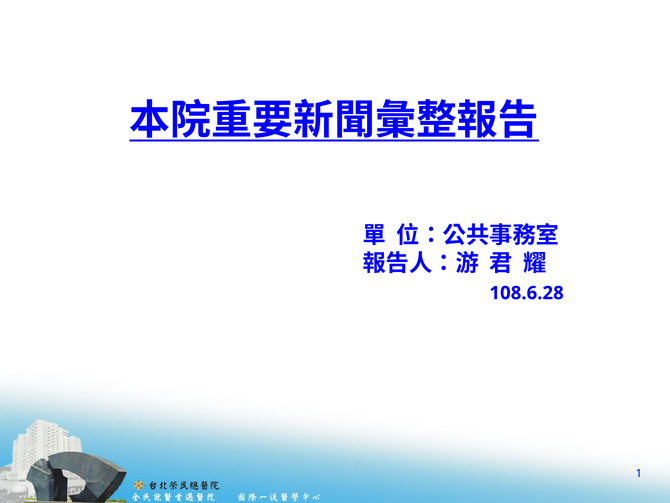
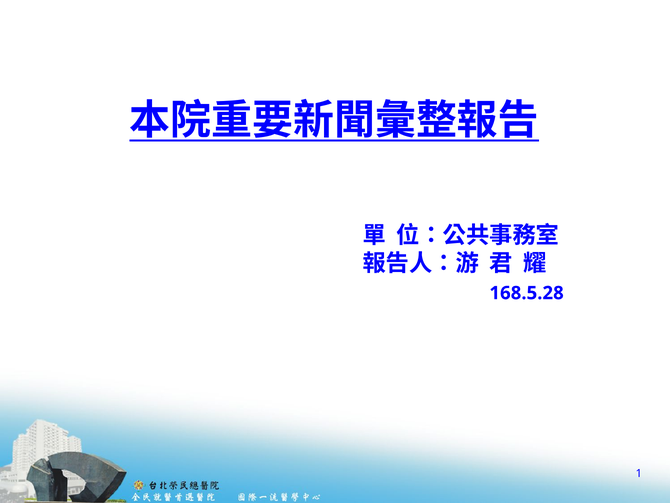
108.6.28: 108.6.28 -> 168.5.28 (527, 293)
